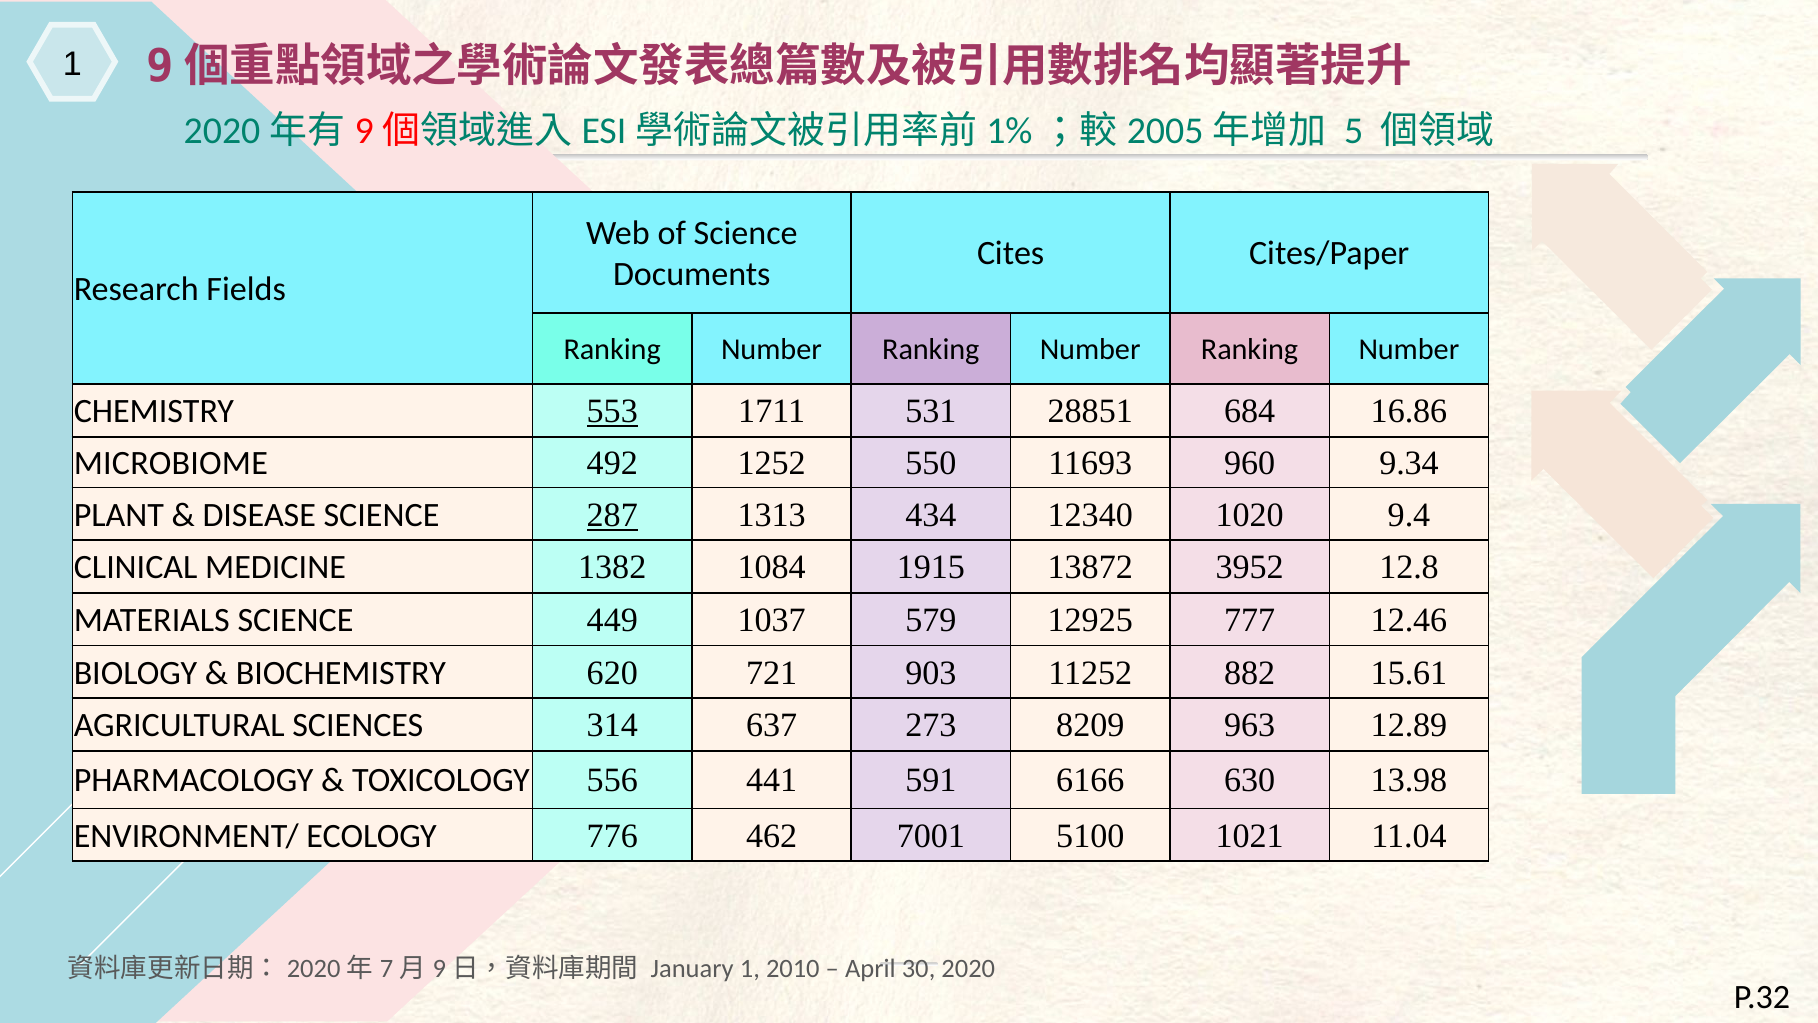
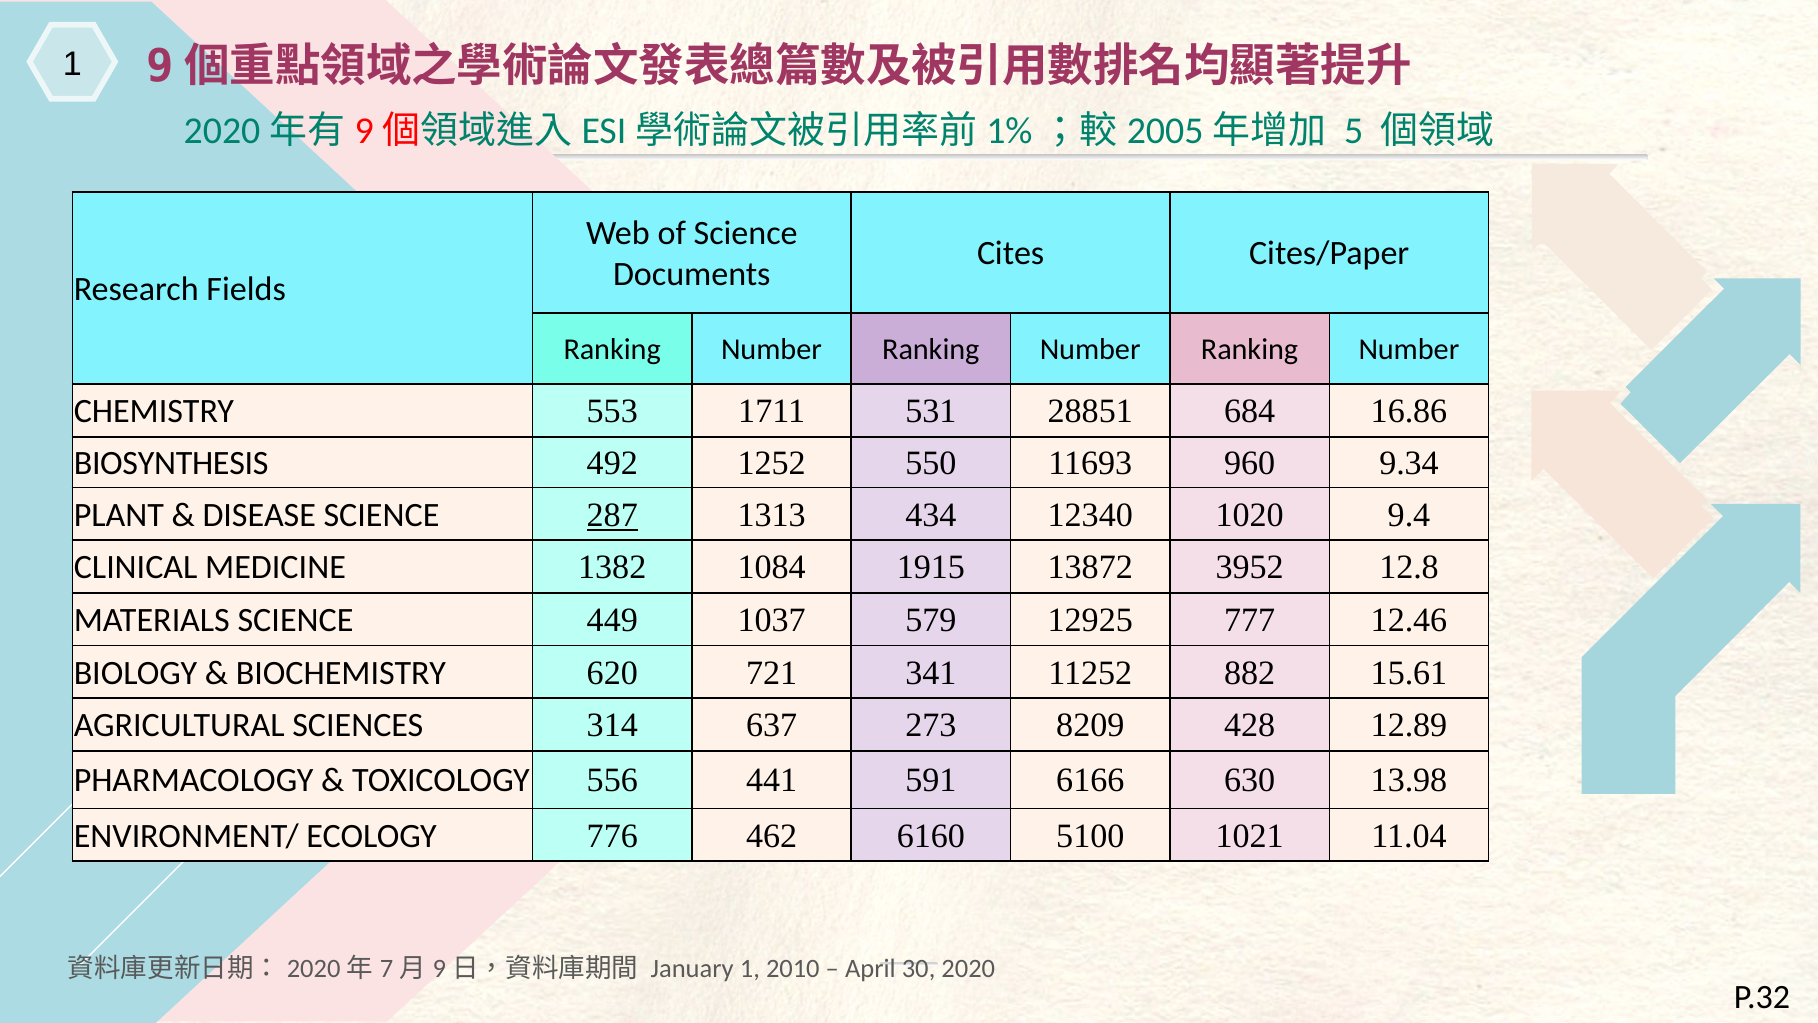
553 underline: present -> none (612, 411)
MICROBIOME: MICROBIOME -> BIOSYNTHESIS (171, 463)
903: 903 -> 341 (931, 673)
963: 963 -> 428 (1250, 725)
7001: 7001 -> 6160 (931, 836)
